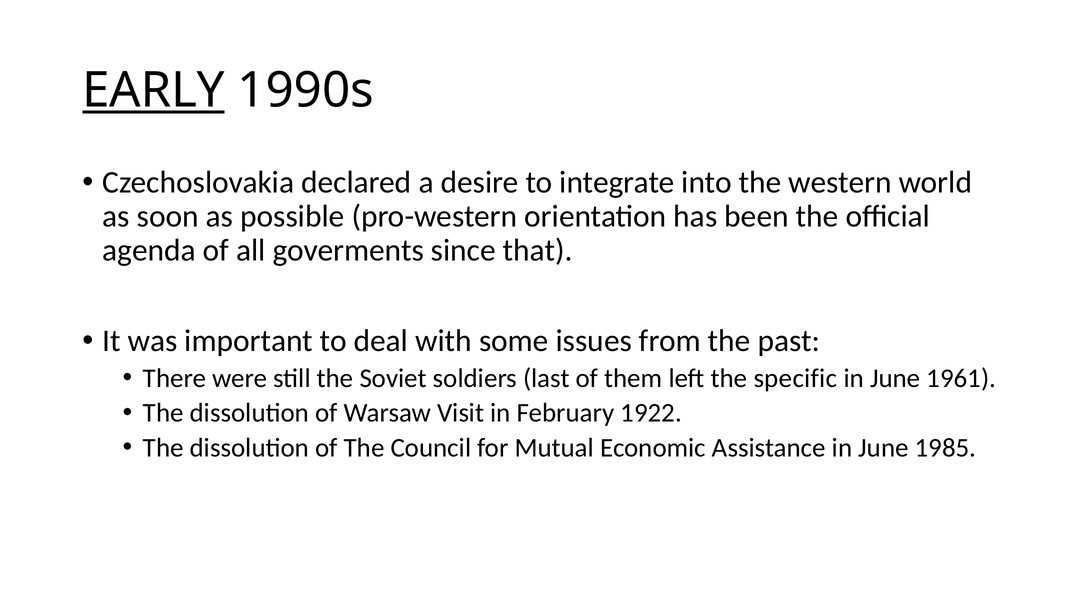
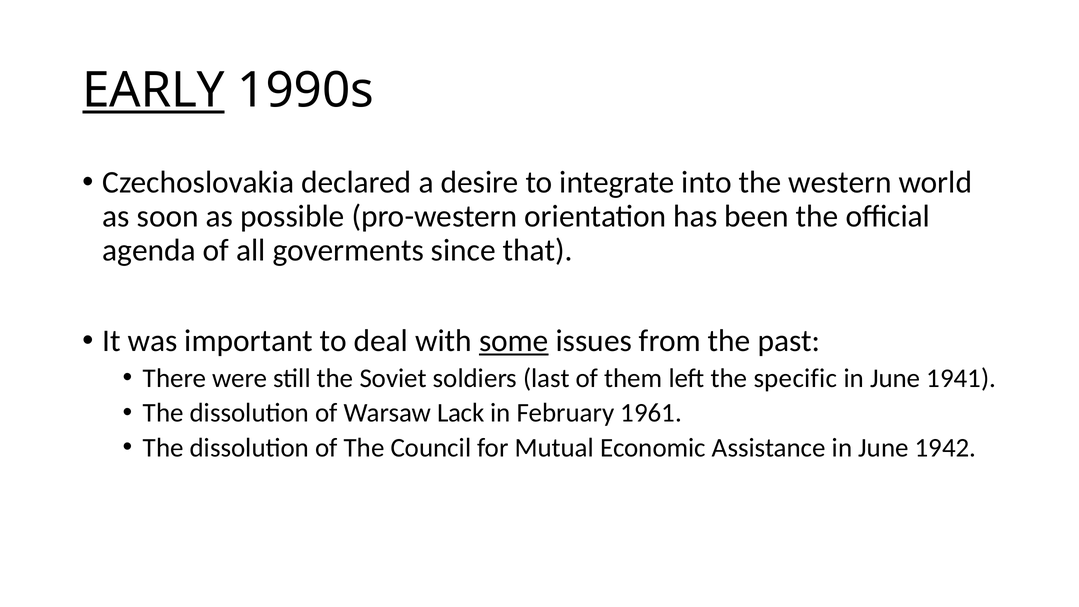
some underline: none -> present (514, 341)
1961: 1961 -> 1941 (961, 378)
Visit: Visit -> Lack (461, 413)
1922: 1922 -> 1961 (651, 413)
1985: 1985 -> 1942 (945, 448)
